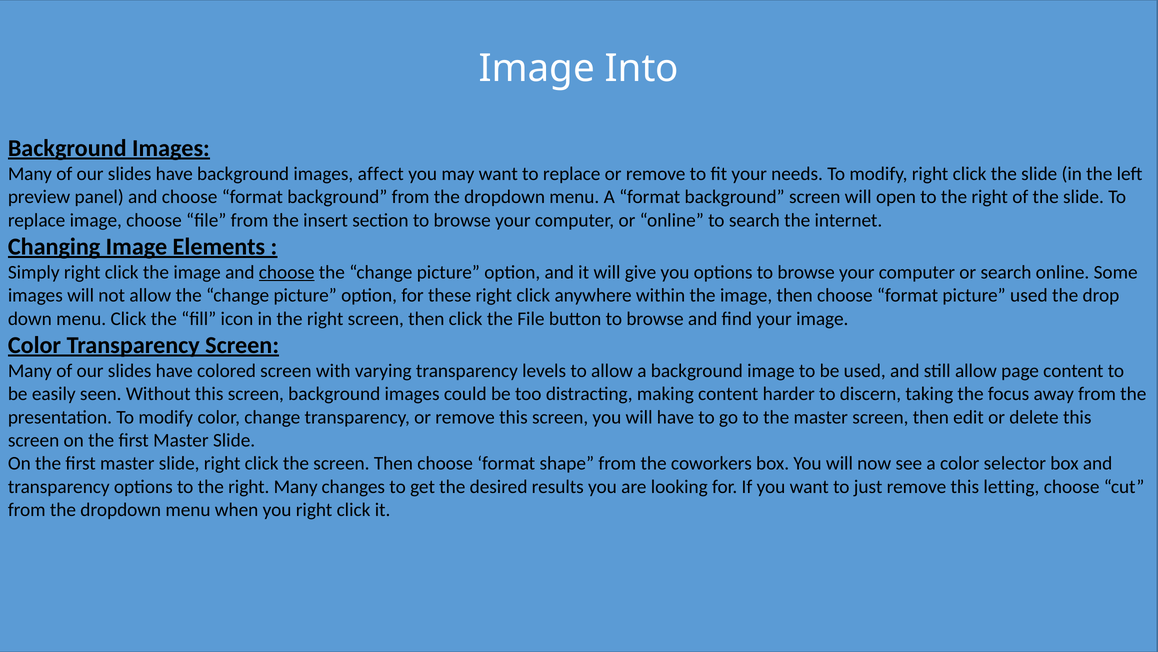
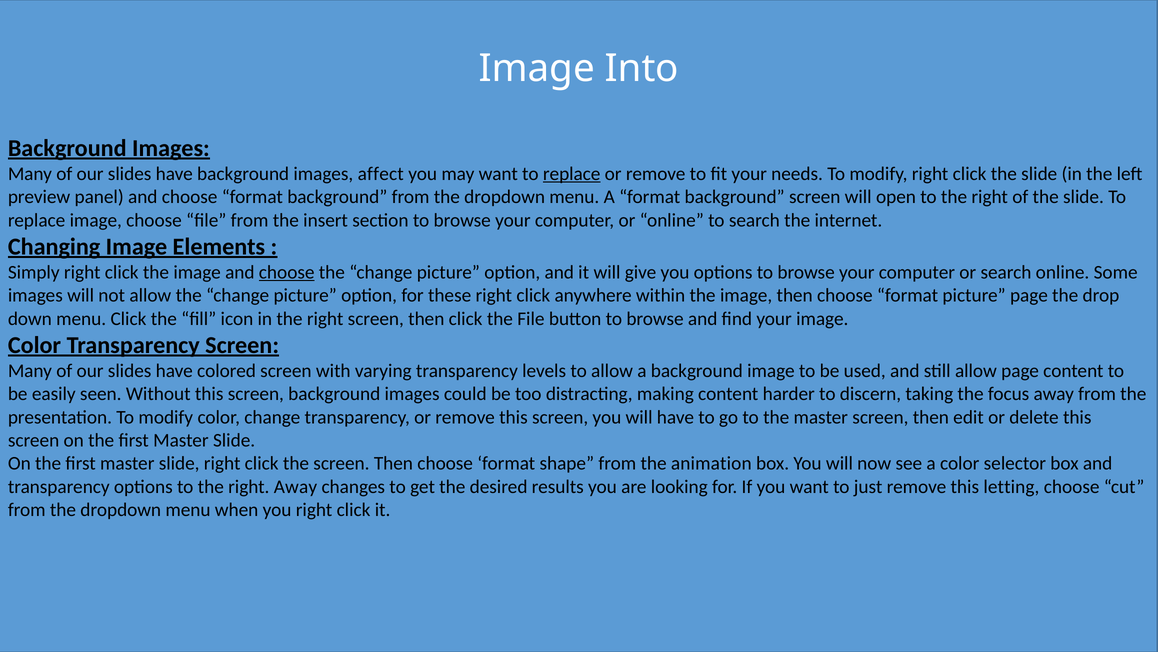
replace underline: none -> present (572, 174)
picture used: used -> page (1029, 295)
coworkers: coworkers -> animation (711, 463)
right Many: Many -> Away (295, 486)
